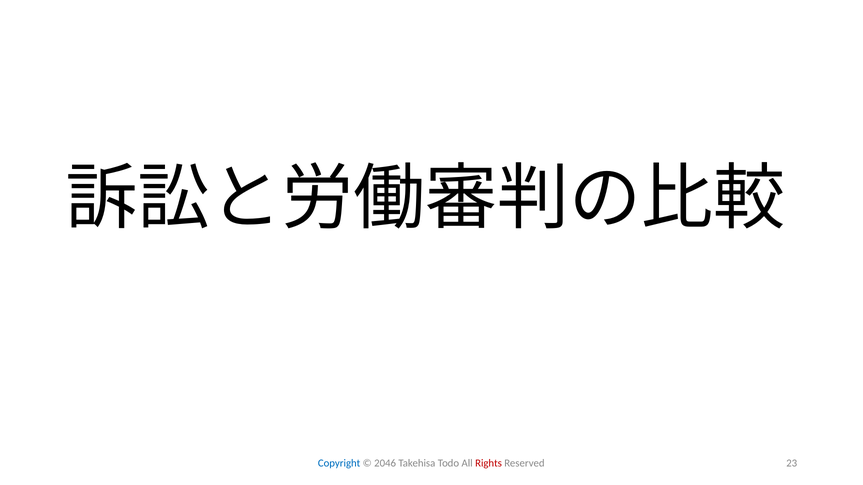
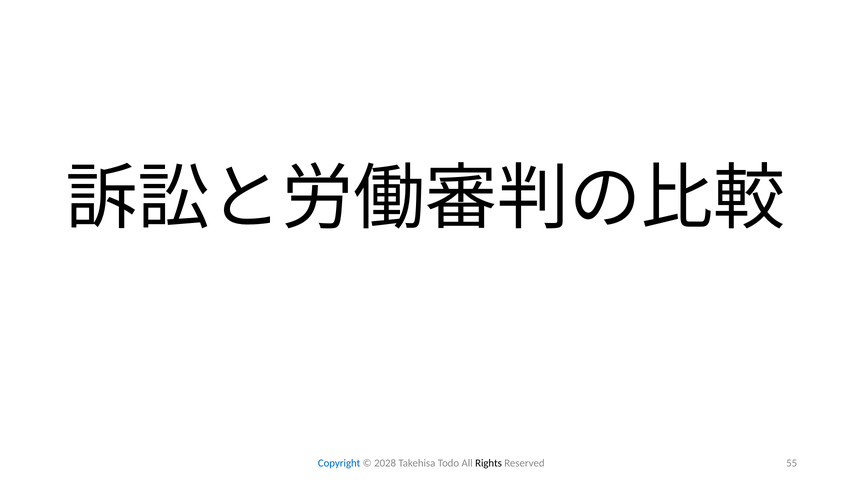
2046: 2046 -> 2028 (385, 464)
Rights colour: red -> black (489, 464)
23: 23 -> 55 (792, 463)
